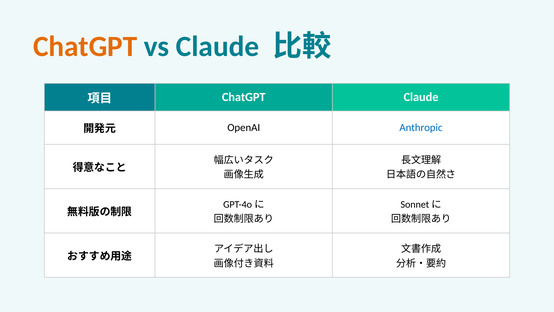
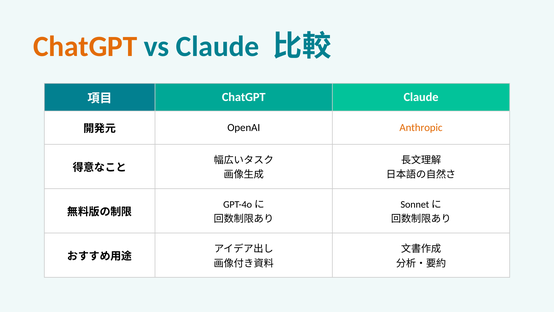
Anthropic colour: blue -> orange (421, 128)
